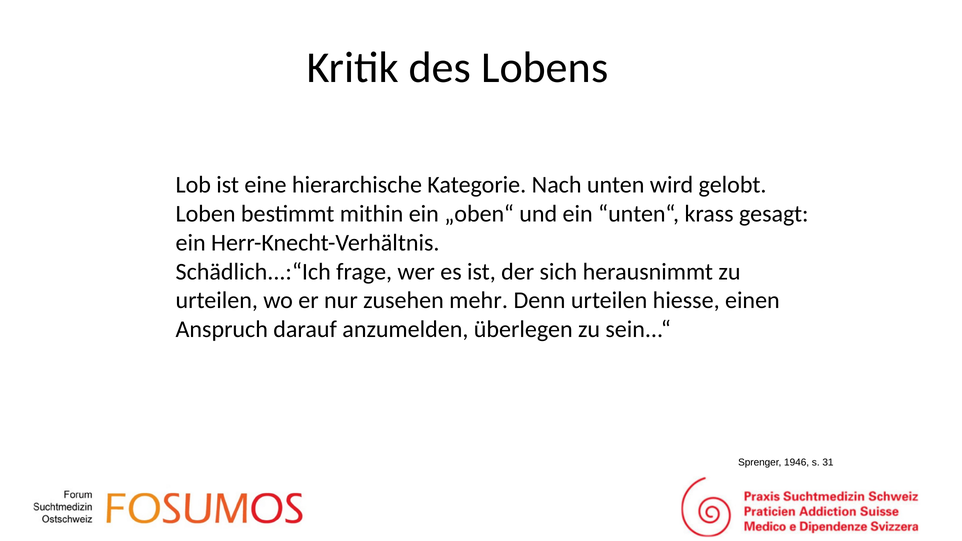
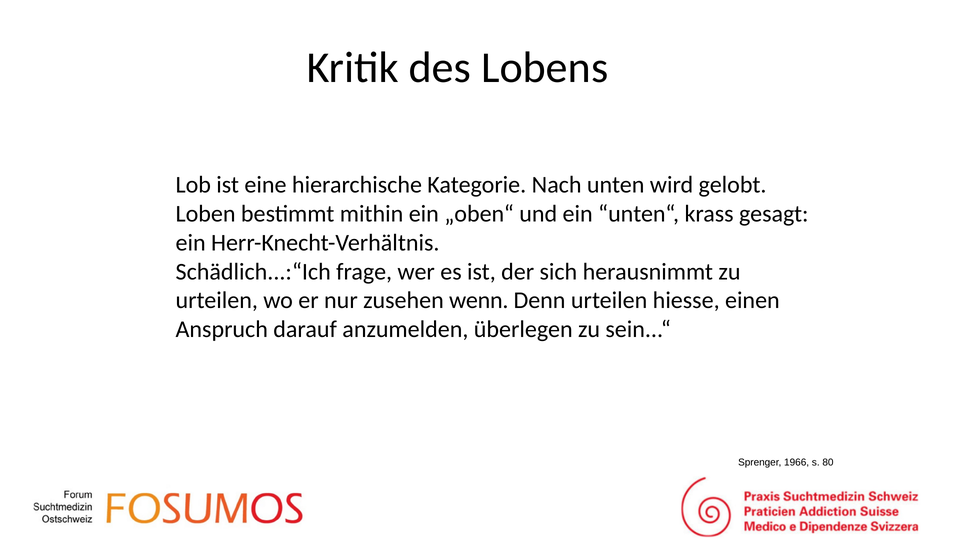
mehr: mehr -> wenn (479, 301)
1946: 1946 -> 1966 (797, 463)
31: 31 -> 80 (828, 463)
